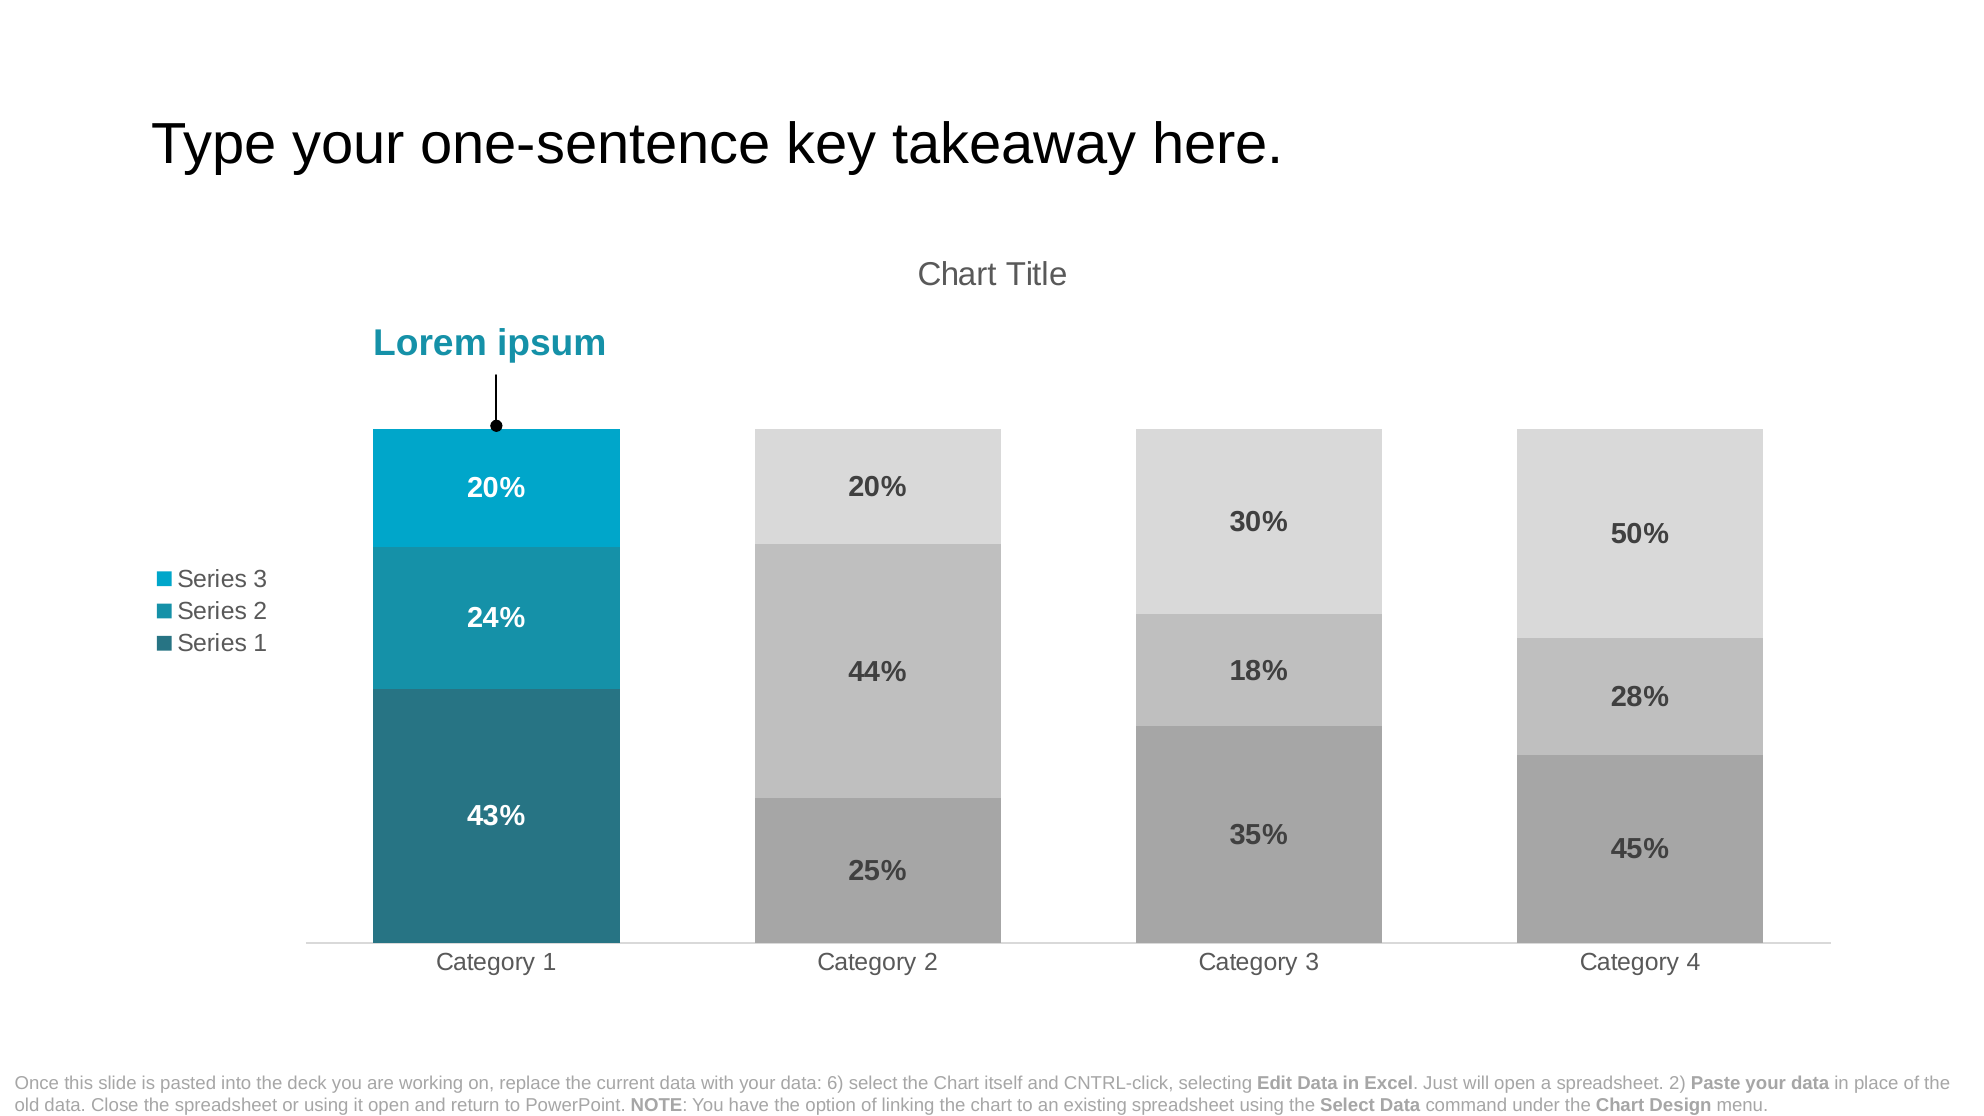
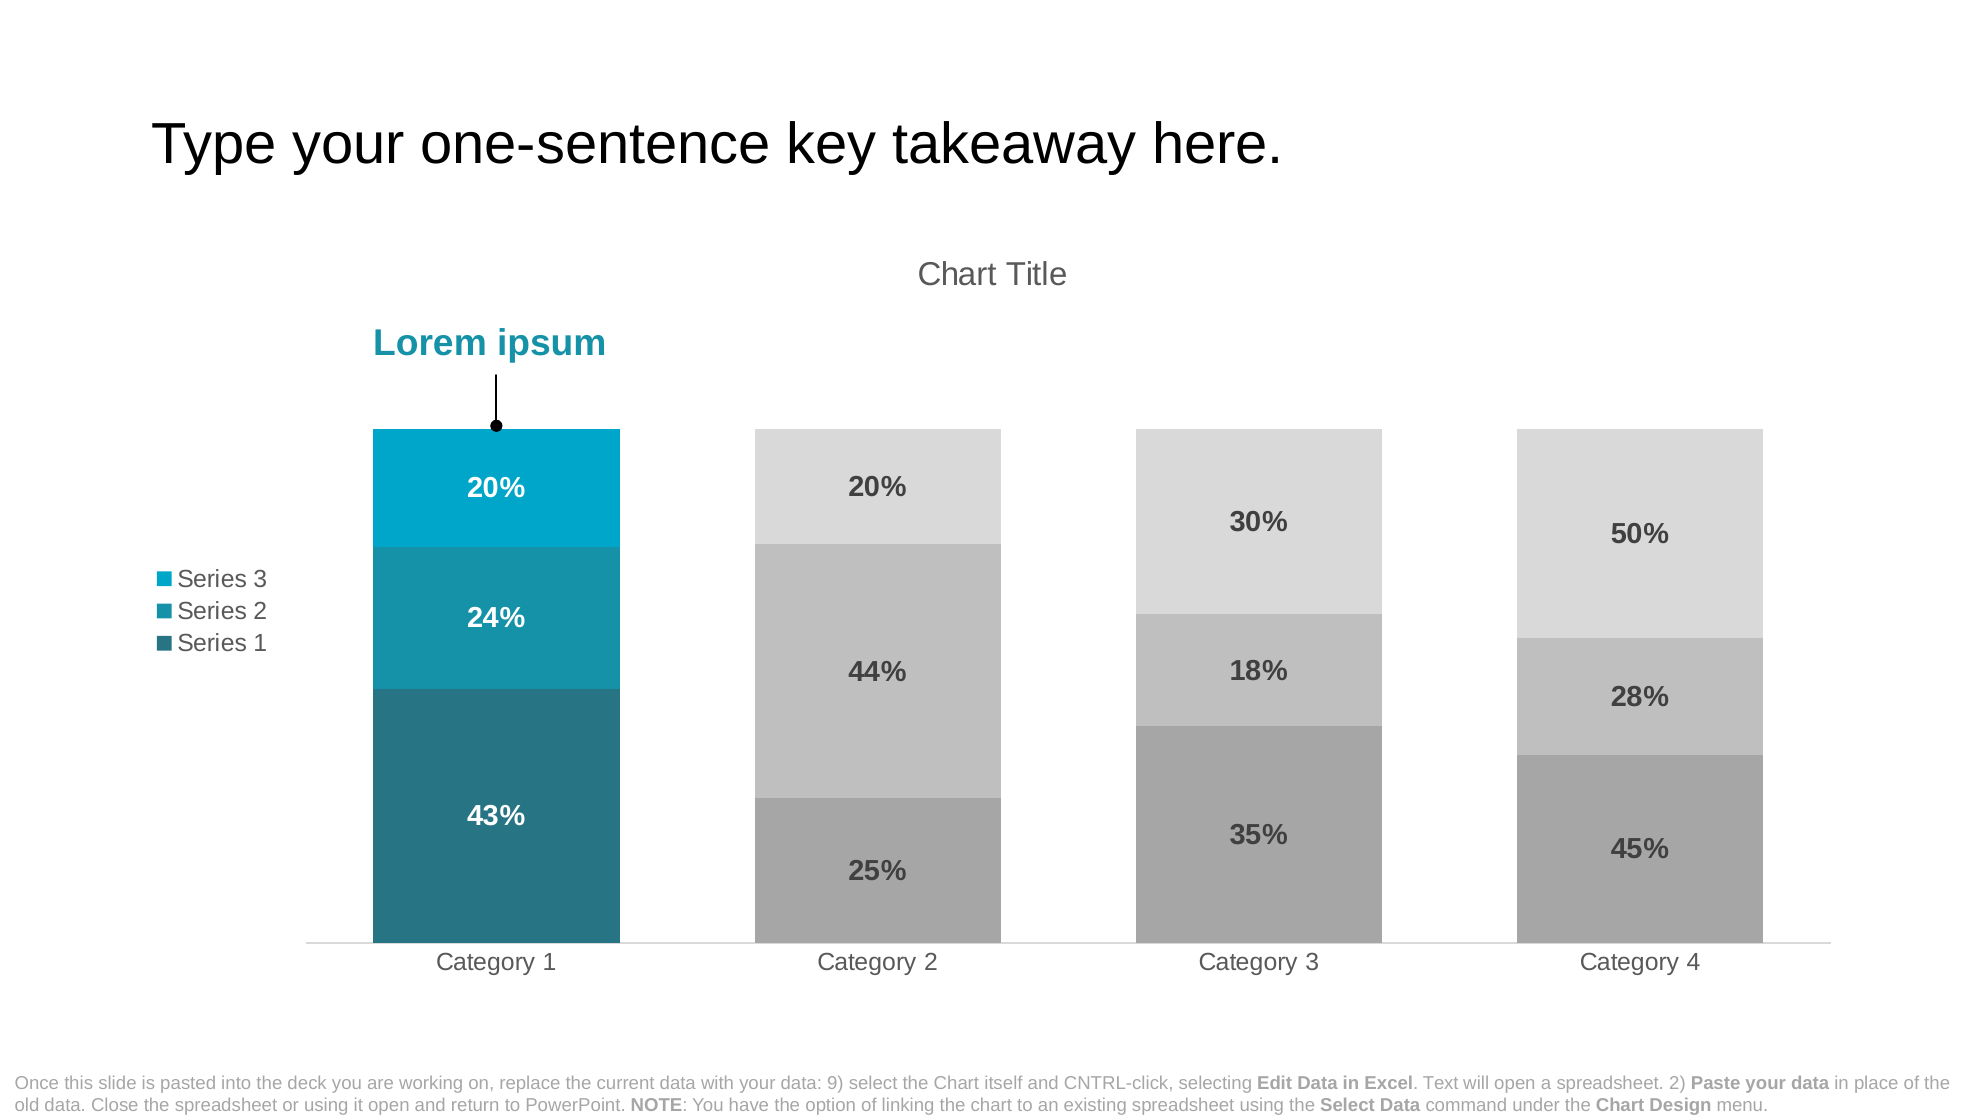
6: 6 -> 9 (835, 1083)
Just: Just -> Text (1441, 1083)
